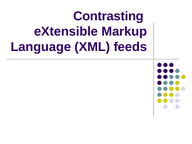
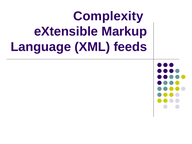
Contrasting: Contrasting -> Complexity (108, 16)
